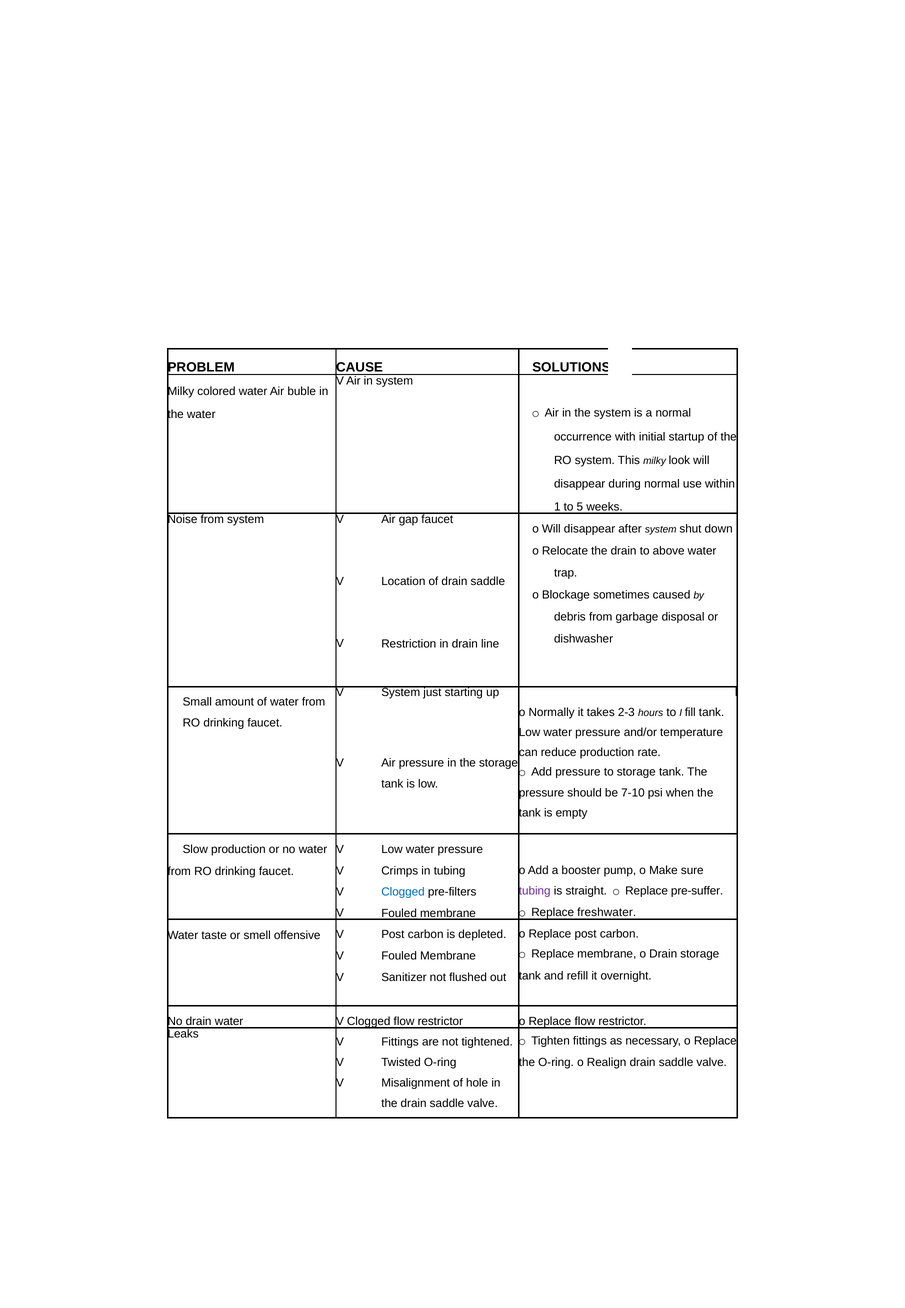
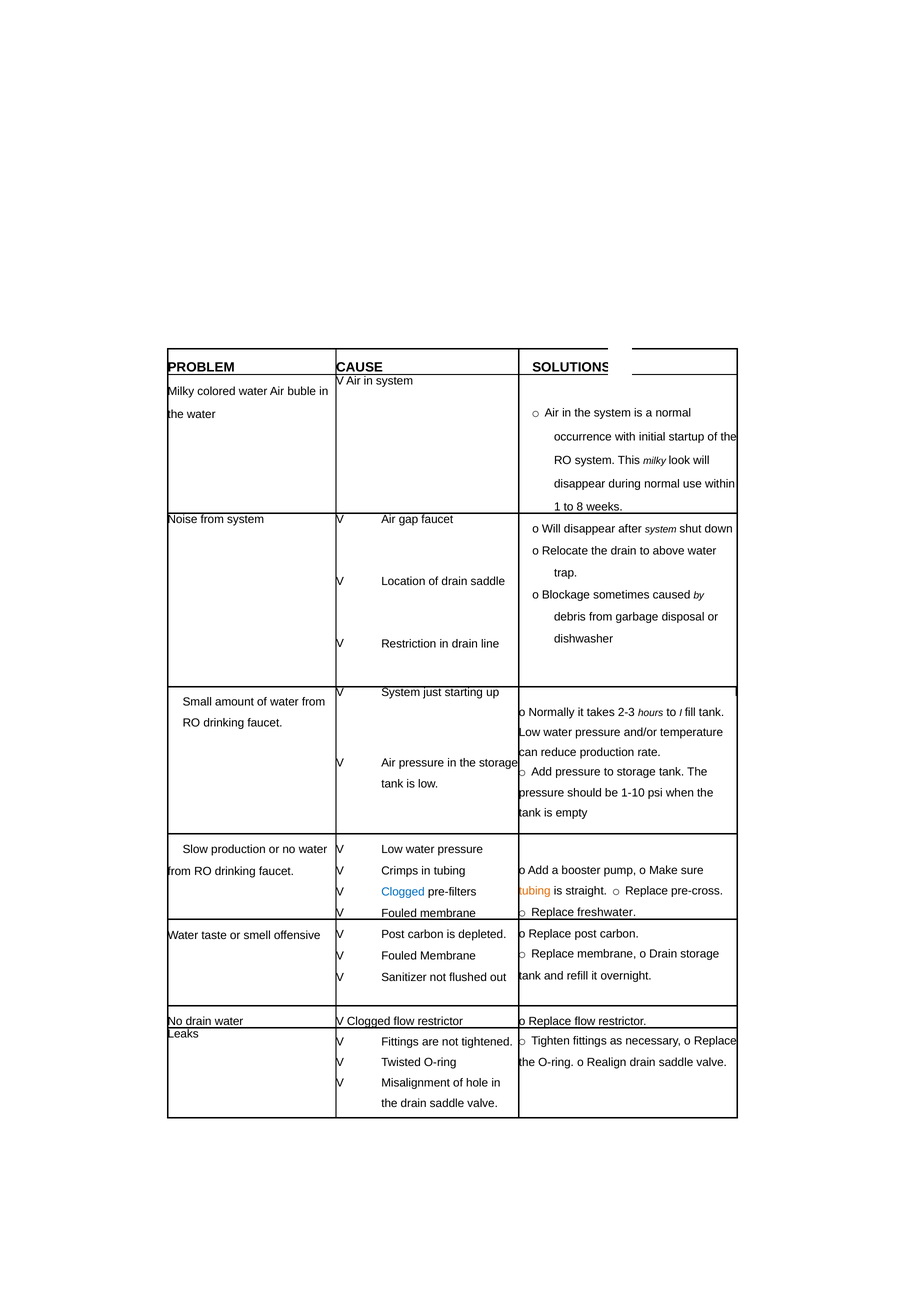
5: 5 -> 8 (580, 507)
7-10: 7-10 -> 1-10 (633, 792)
tubing colour: purple -> orange (535, 890)
pre-suffer: pre-suffer -> pre-cross (697, 890)
